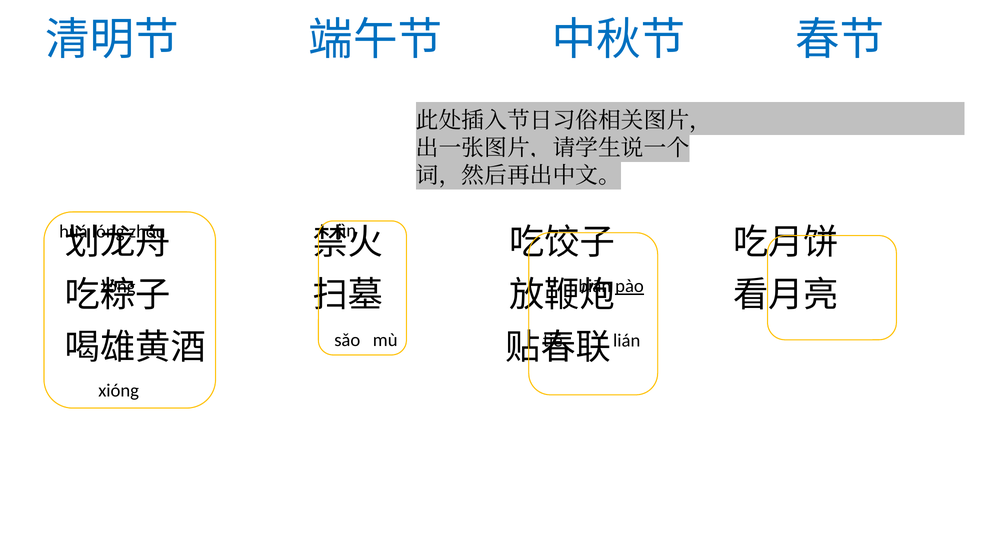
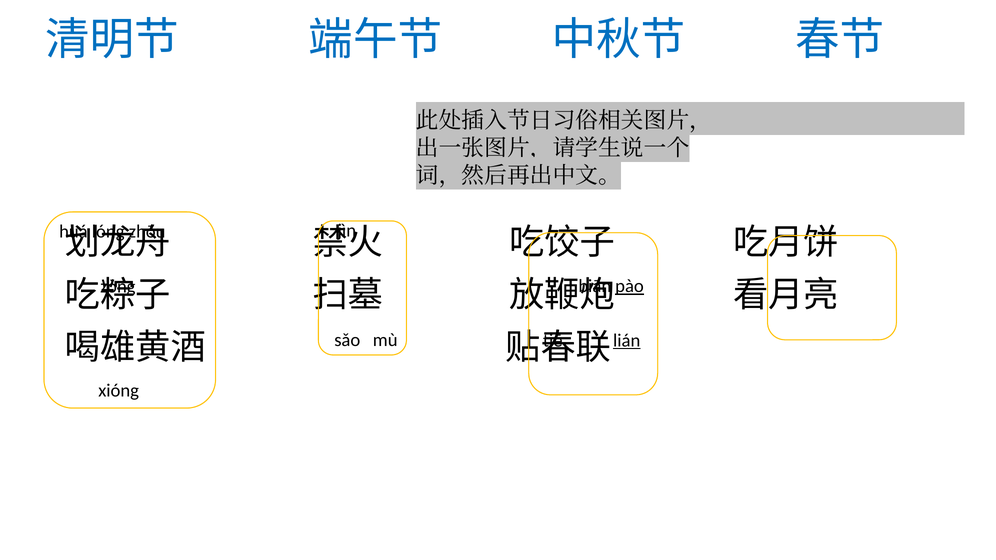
lián underline: none -> present (627, 341)
